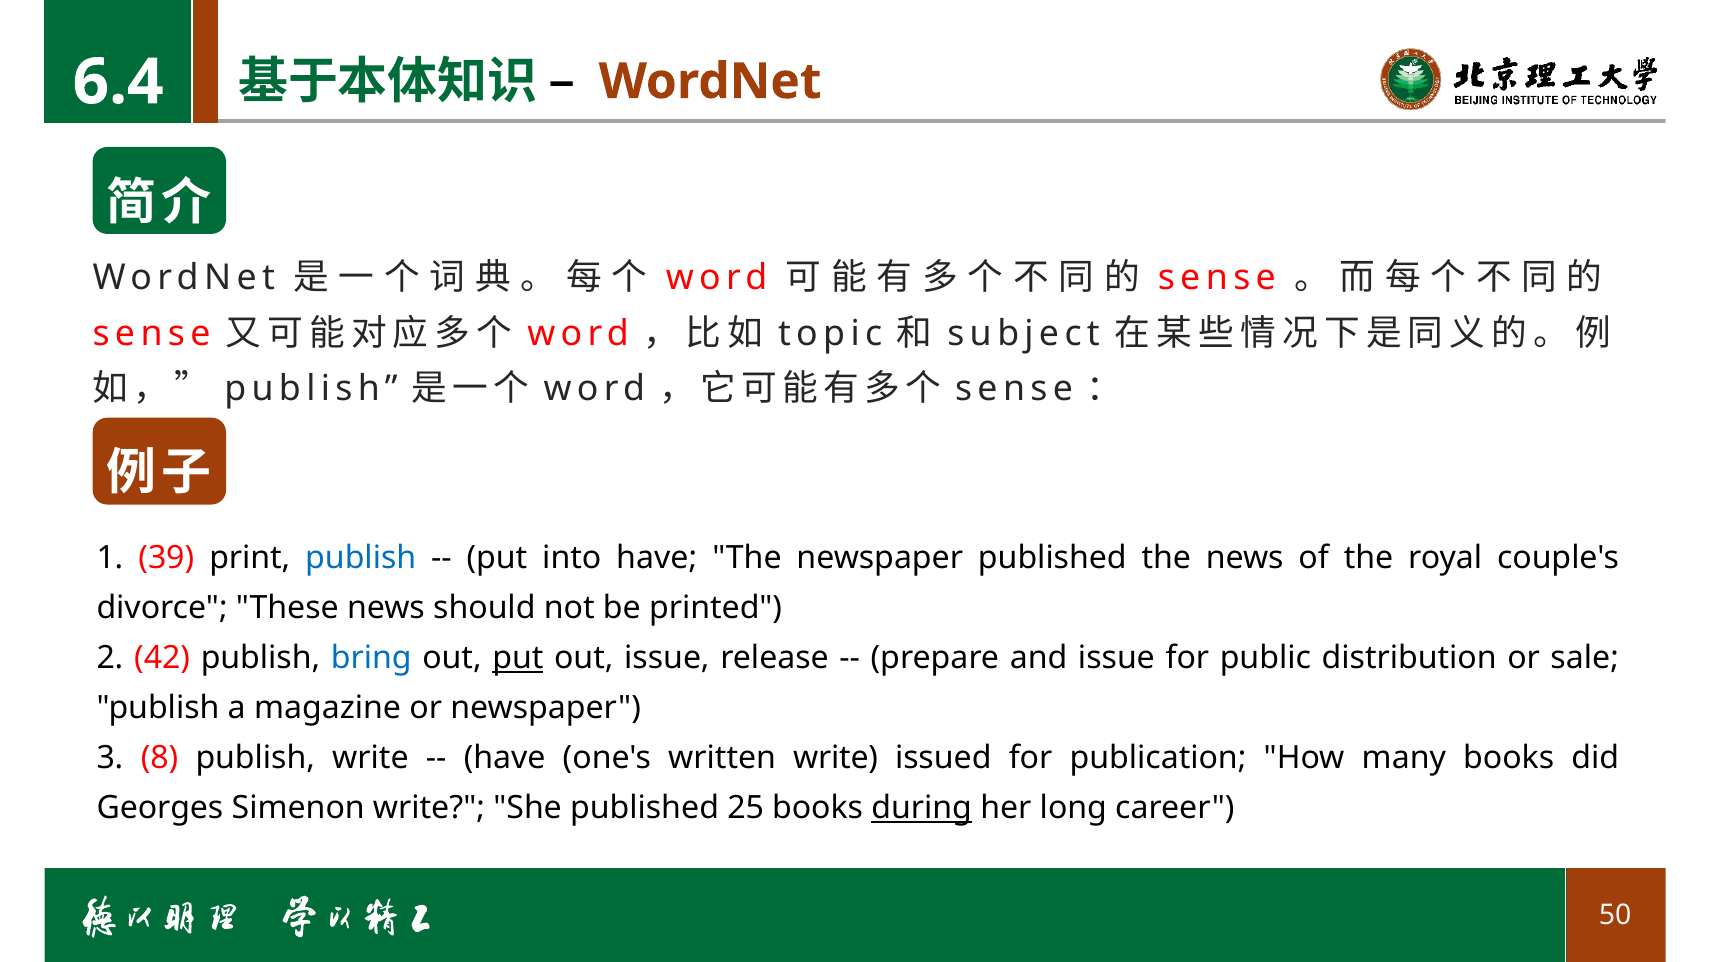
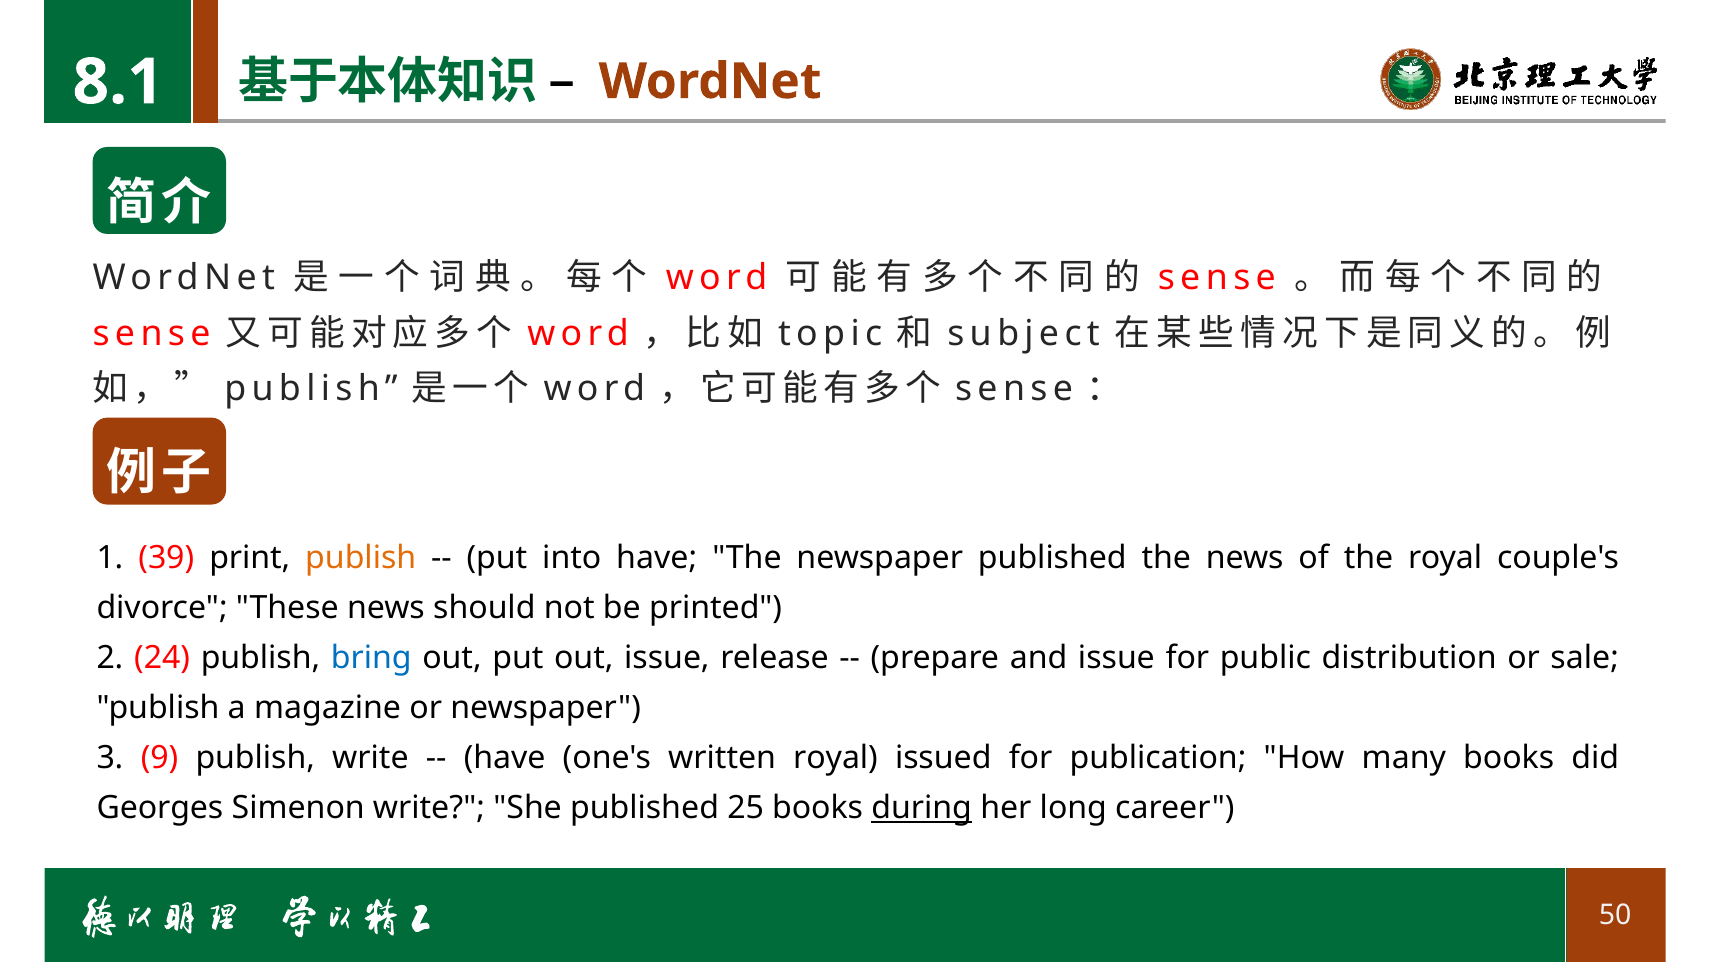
6.4: 6.4 -> 8.1 (118, 82)
publish colour: blue -> orange (361, 558)
42: 42 -> 24 (162, 658)
put underline: present -> none (518, 658)
8: 8 -> 9 (160, 758)
written write: write -> royal (835, 758)
